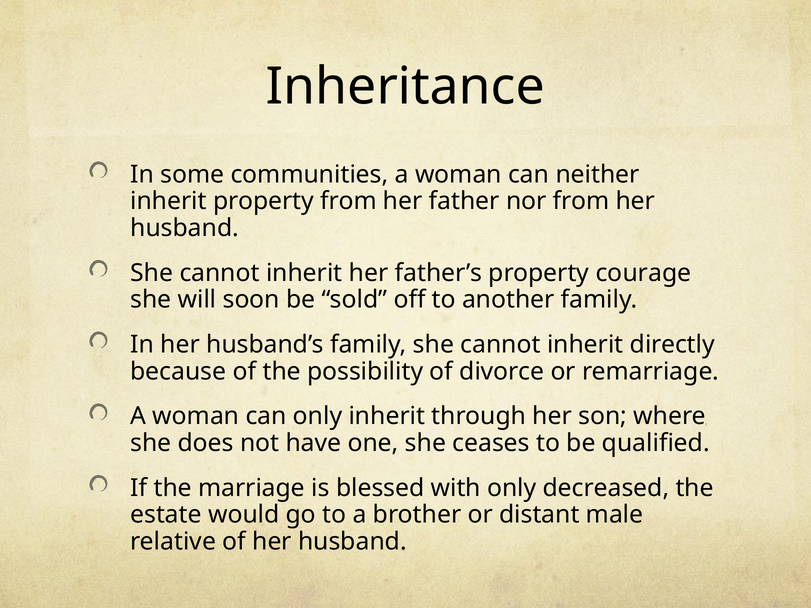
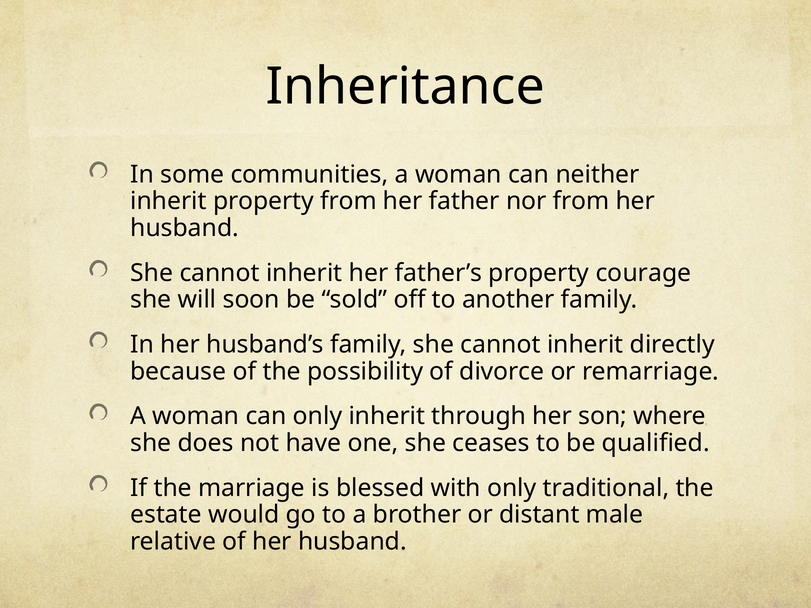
decreased: decreased -> traditional (606, 488)
